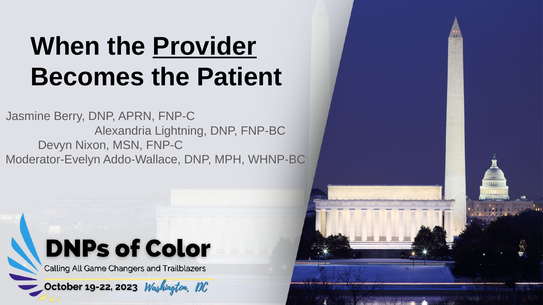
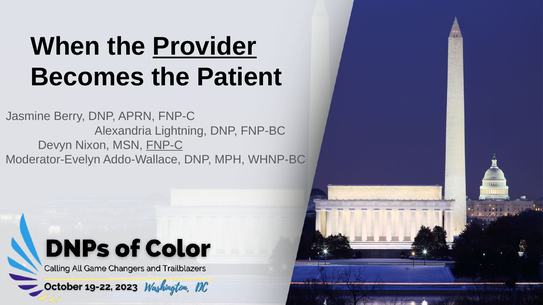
FNP-C underline: none -> present (164, 145)
